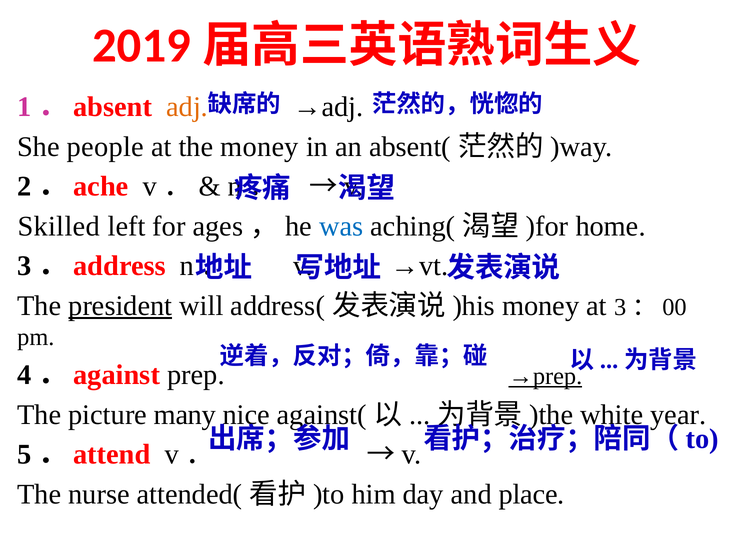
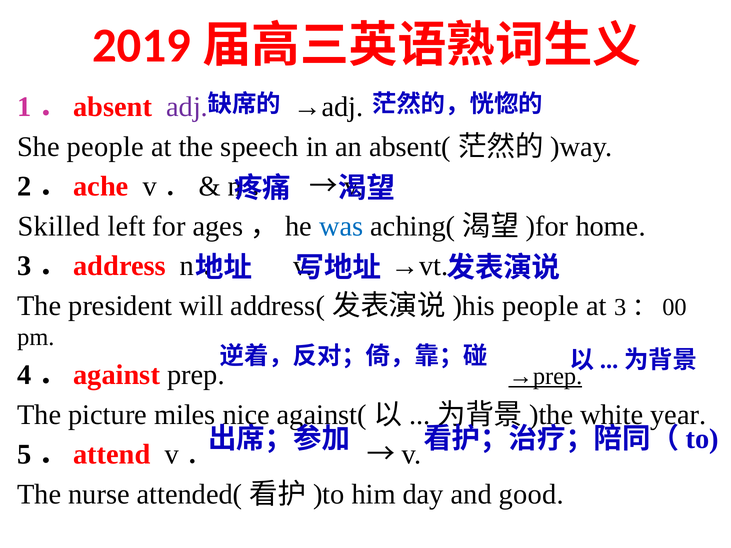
adj colour: orange -> purple (187, 107)
the money: money -> speech (259, 147)
president underline: present -> none (120, 306)
money: money -> people (541, 306)
many: many -> miles (185, 415)
place: place -> good (531, 495)
